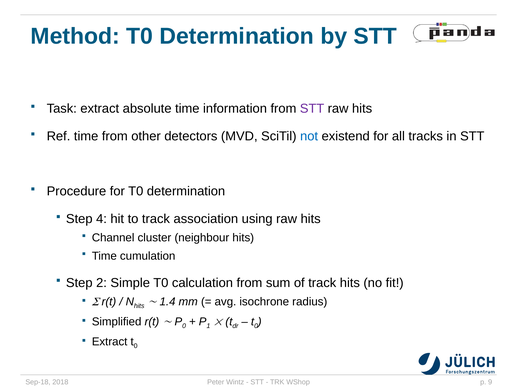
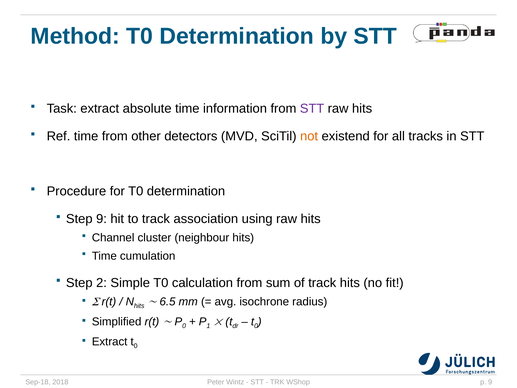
not colour: blue -> orange (309, 136)
Step 4: 4 -> 9 (102, 219)
1.4: 1.4 -> 6.5 (168, 301)
